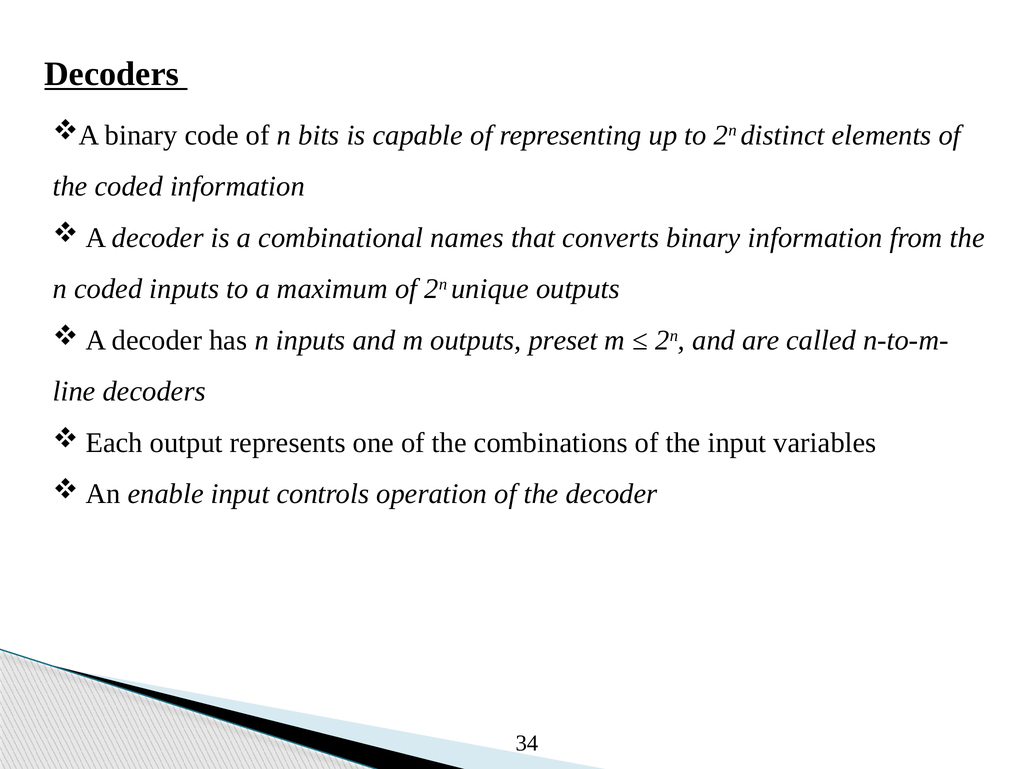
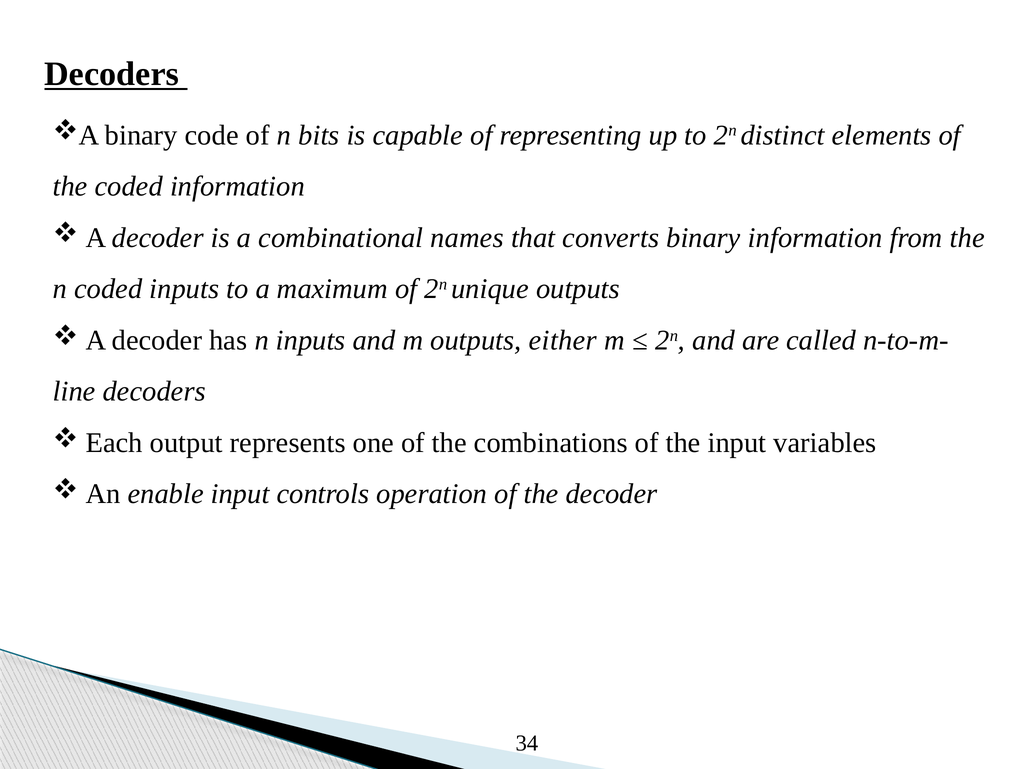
preset: preset -> either (563, 340)
